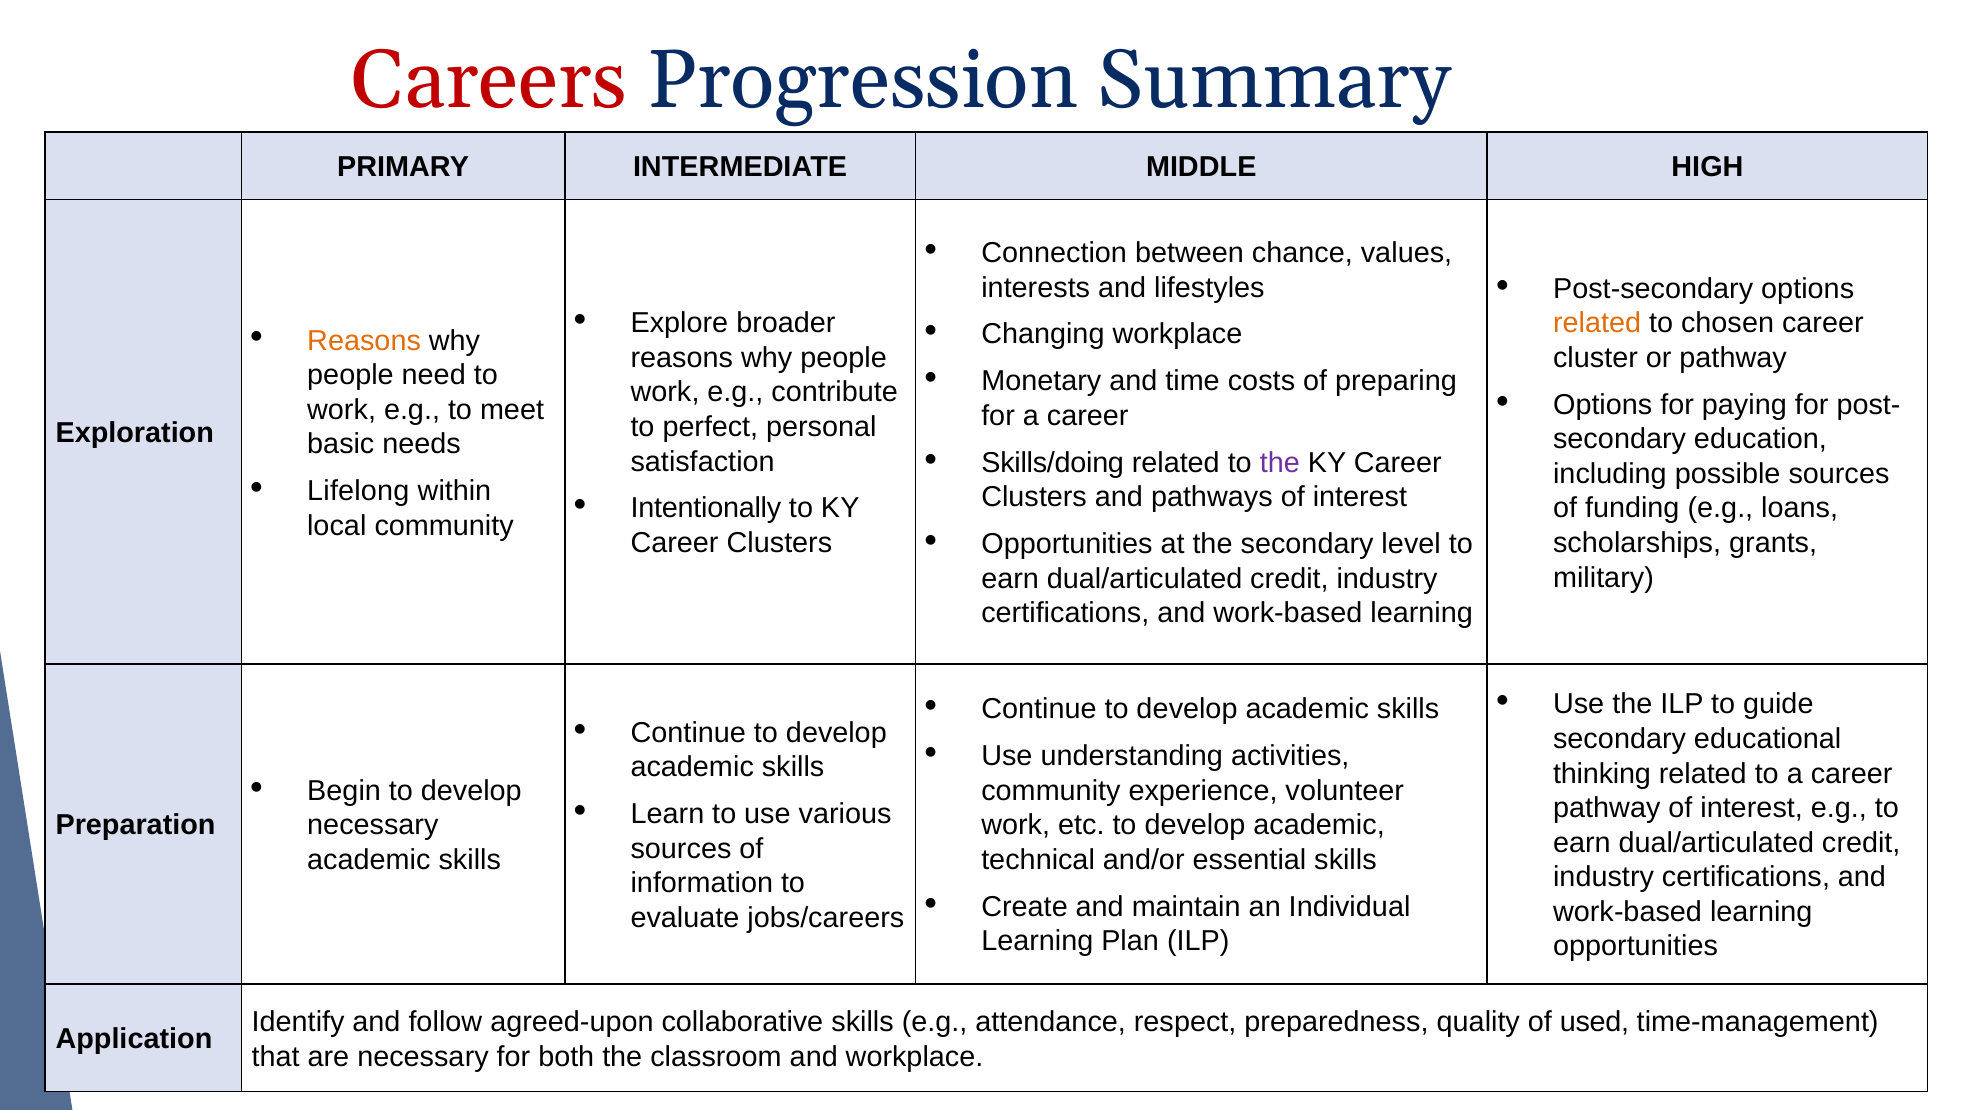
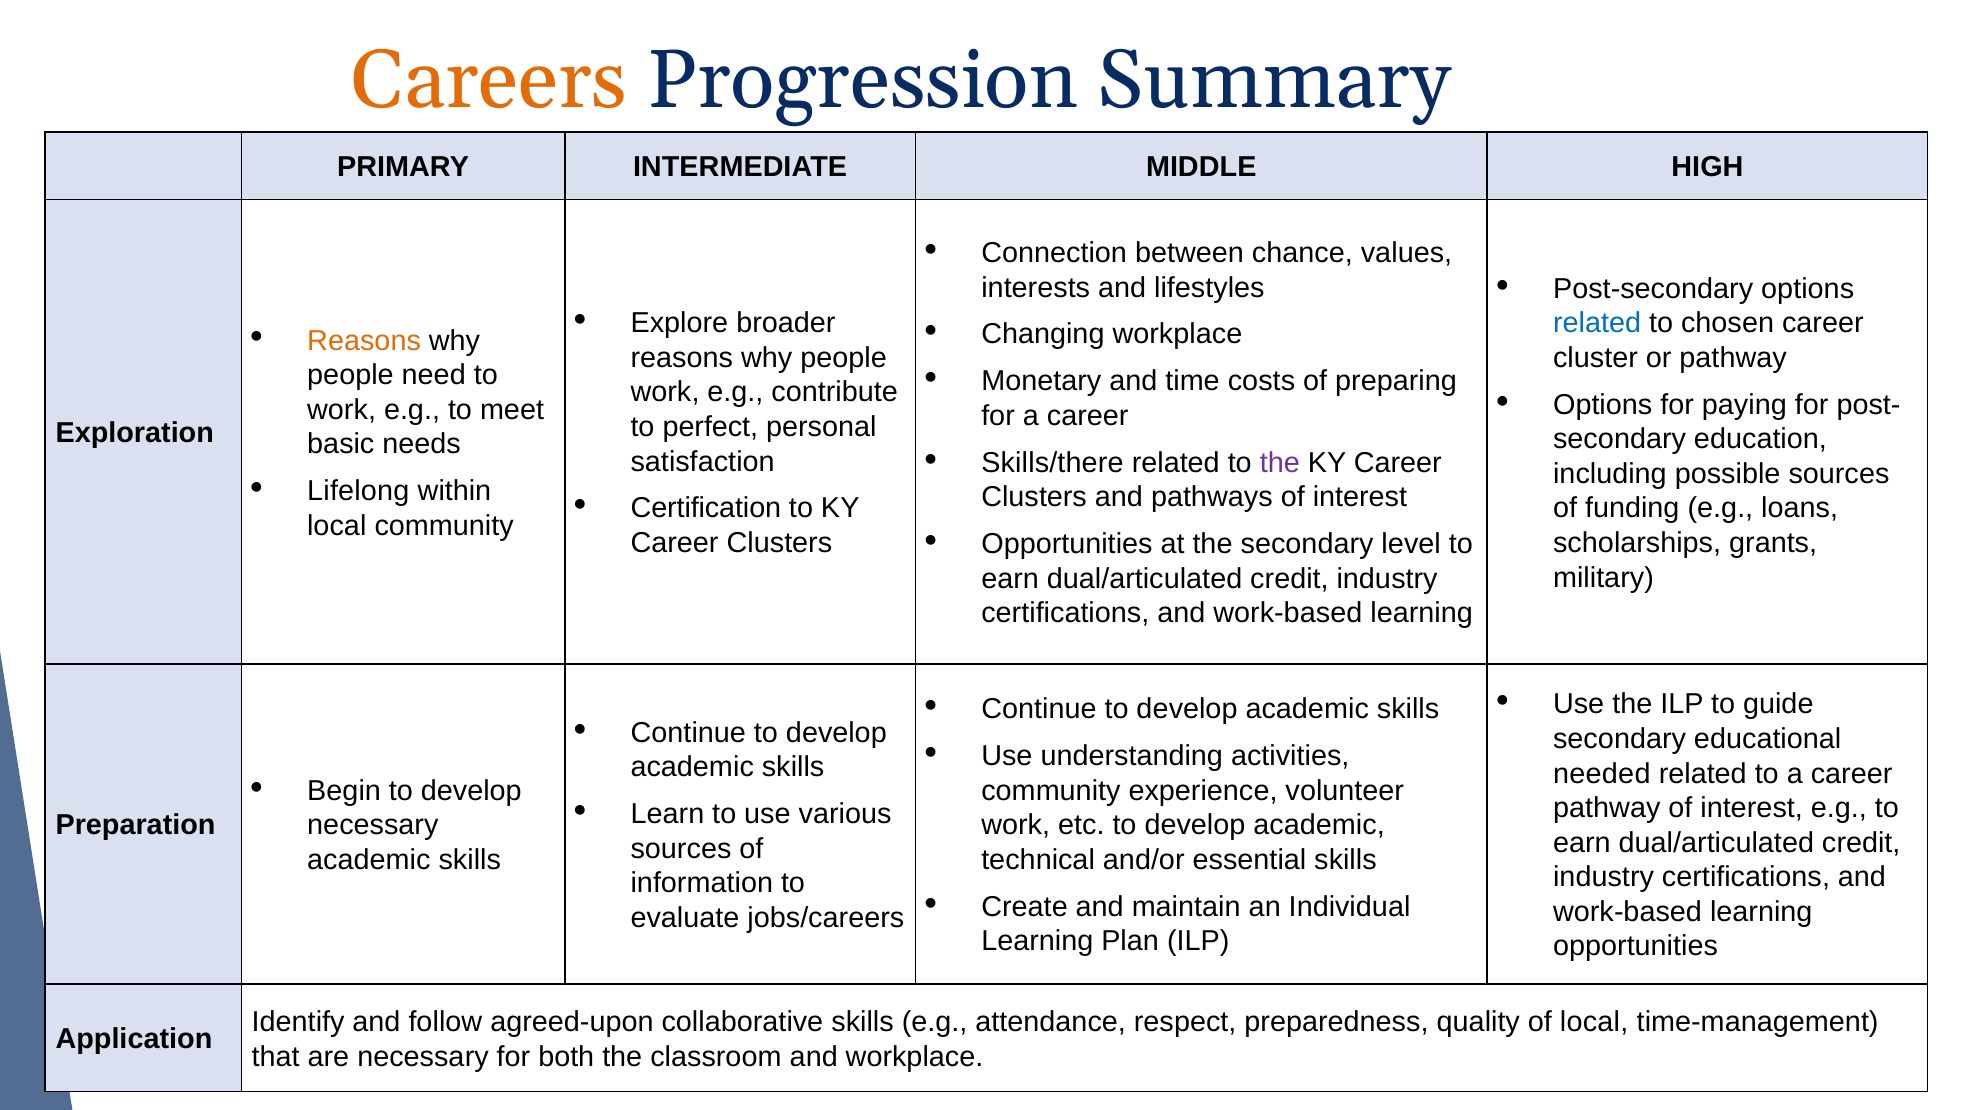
Careers colour: red -> orange (489, 81)
related colour: orange -> blue (1597, 323)
Skills/doing: Skills/doing -> Skills/there (1052, 463)
Intentionally: Intentionally -> Certification (706, 508)
thinking: thinking -> needed (1602, 773)
of used: used -> local (1594, 1022)
